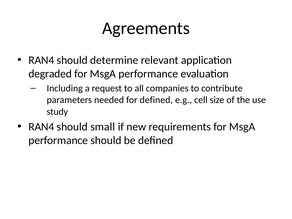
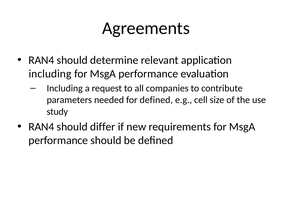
degraded: degraded -> including (50, 74)
small: small -> differ (103, 127)
